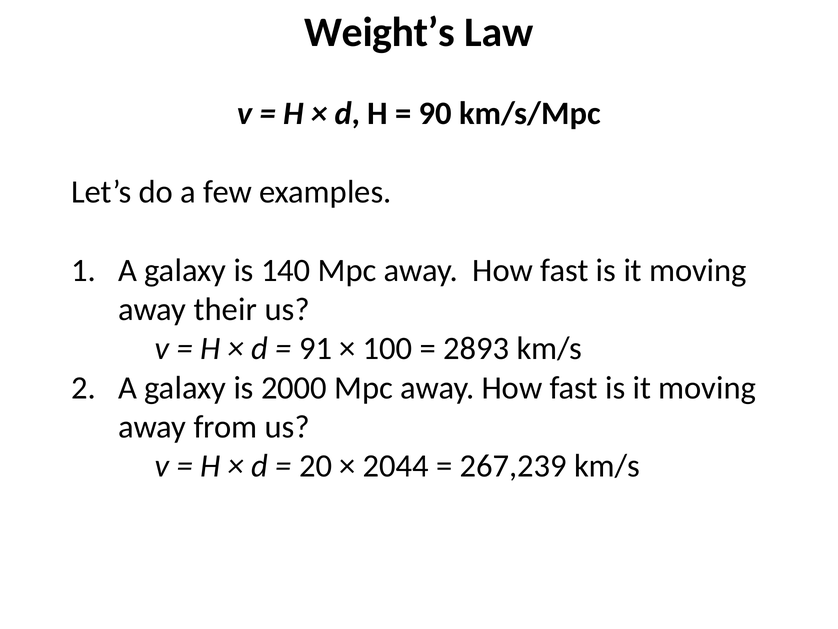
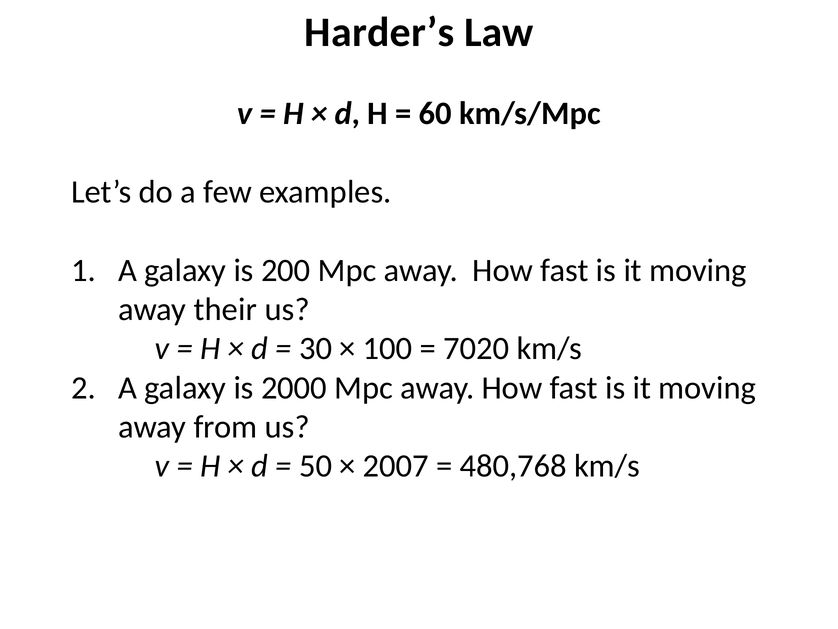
Weight’s: Weight’s -> Harder’s (379, 32)
90: 90 -> 60 (435, 114)
140: 140 -> 200 (286, 270)
91: 91 -> 30 (316, 348)
2893: 2893 -> 7020 (476, 348)
20: 20 -> 50 (316, 466)
2044: 2044 -> 2007 (396, 466)
267,239: 267,239 -> 480,768 (513, 466)
